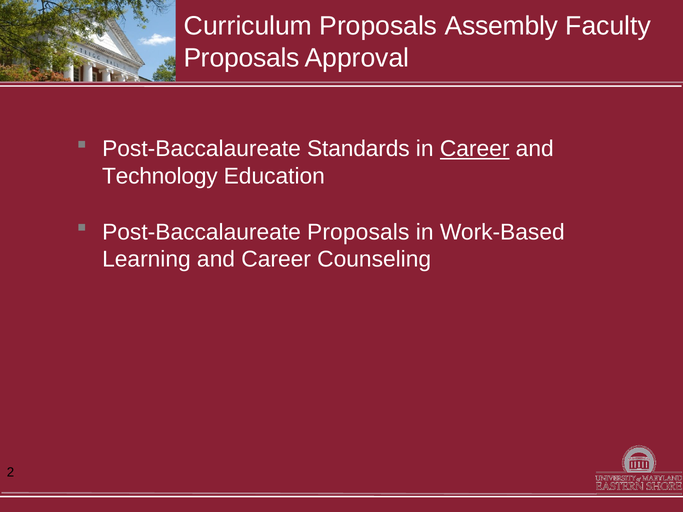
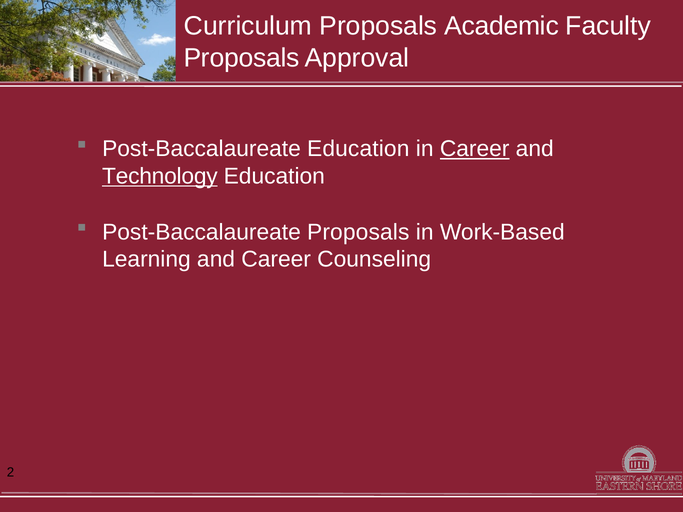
Assembly: Assembly -> Academic (501, 26)
Post-Baccalaureate Standards: Standards -> Education (358, 149)
Technology underline: none -> present (160, 176)
